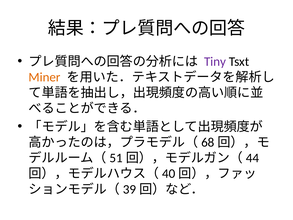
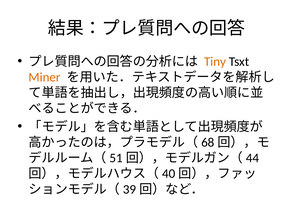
Tiny colour: purple -> orange (215, 61)
